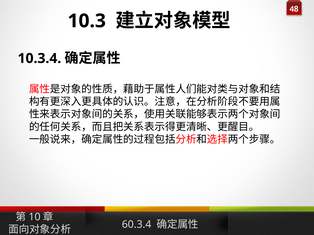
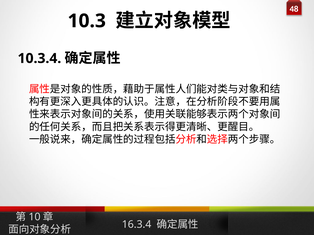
60.3.4: 60.3.4 -> 16.3.4 (137, 225)
